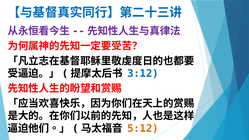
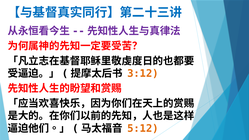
3:12 colour: blue -> orange (143, 74)
